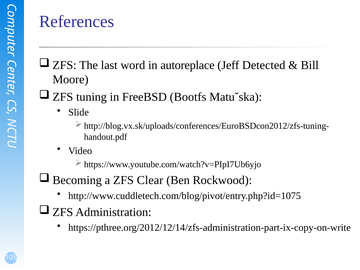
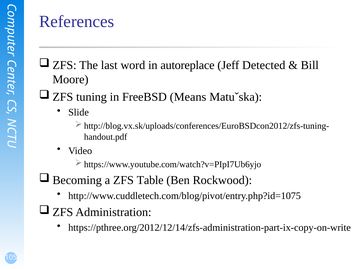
Bootfs: Bootfs -> Means (188, 97)
Clear: Clear -> Table (150, 180)
